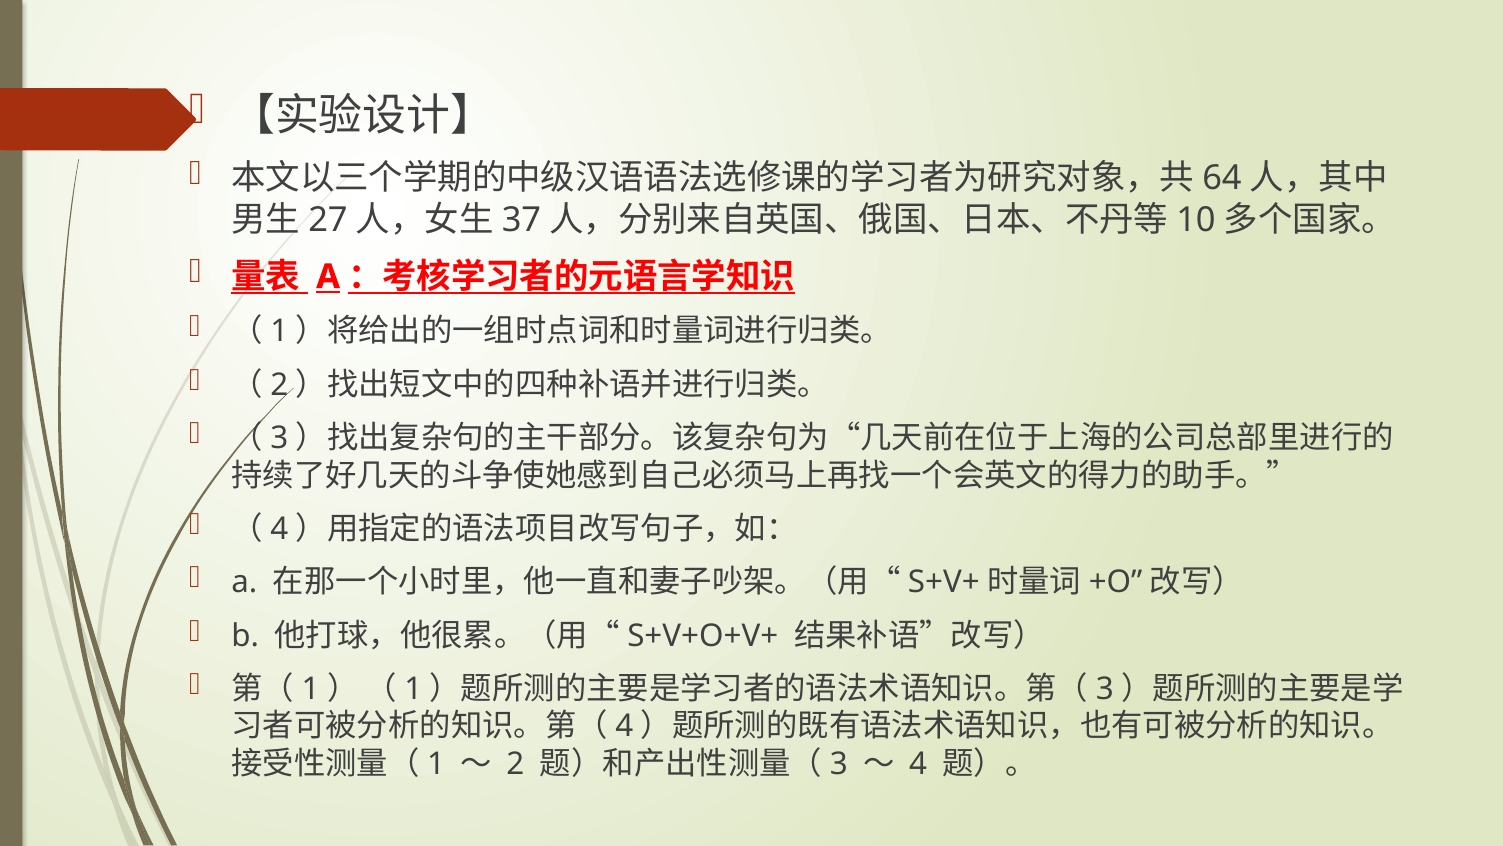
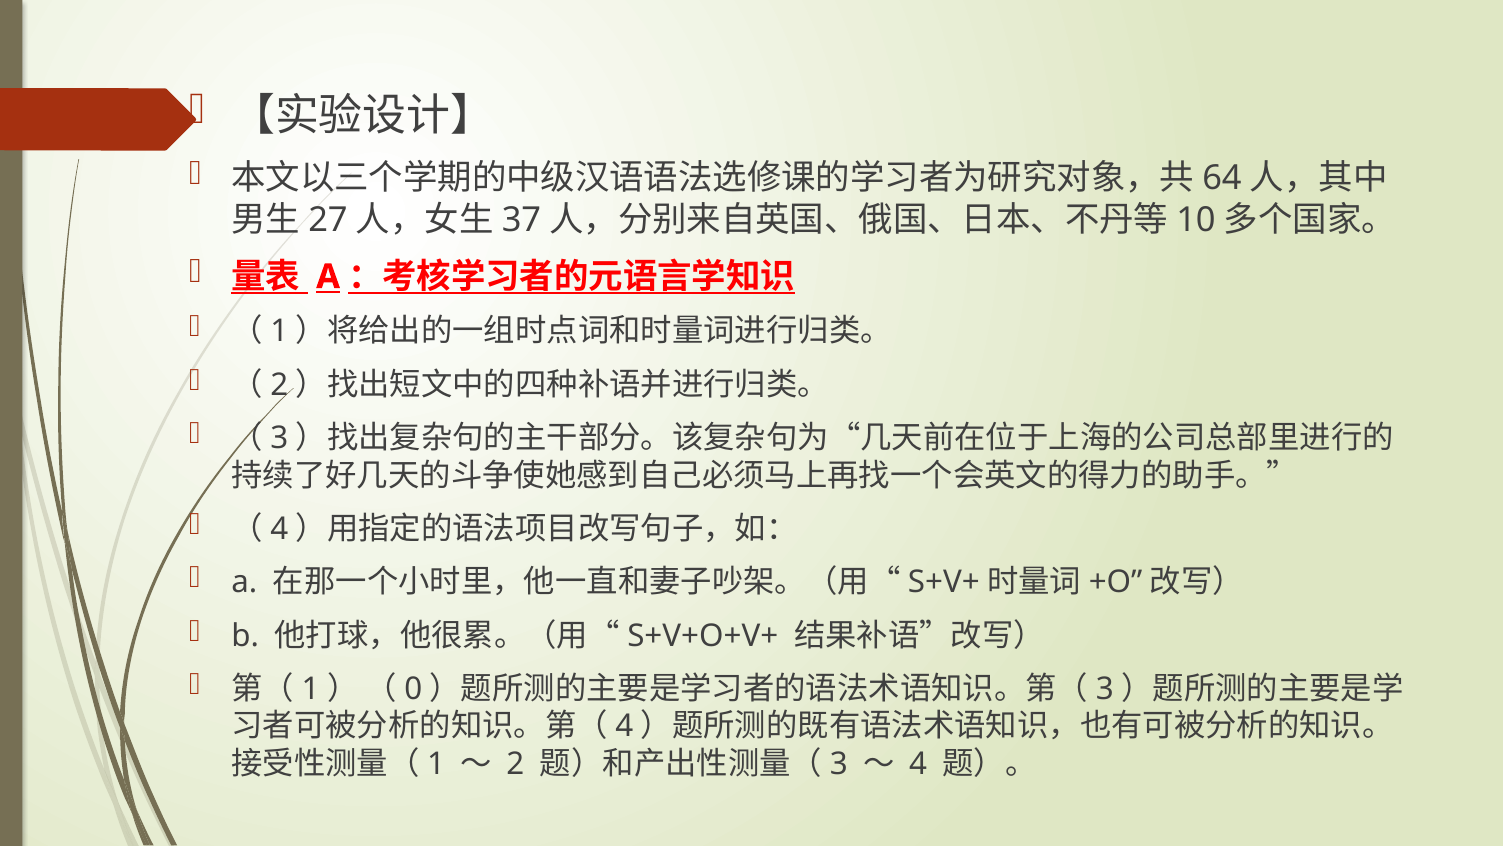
1: 1 -> 0 (413, 689)
